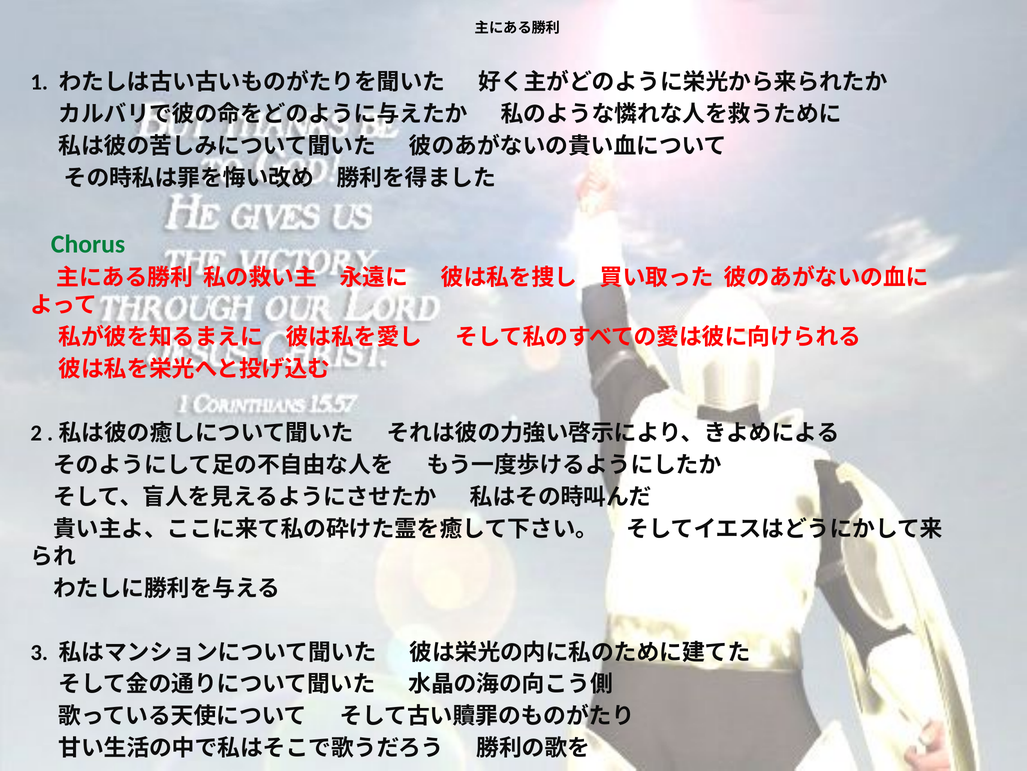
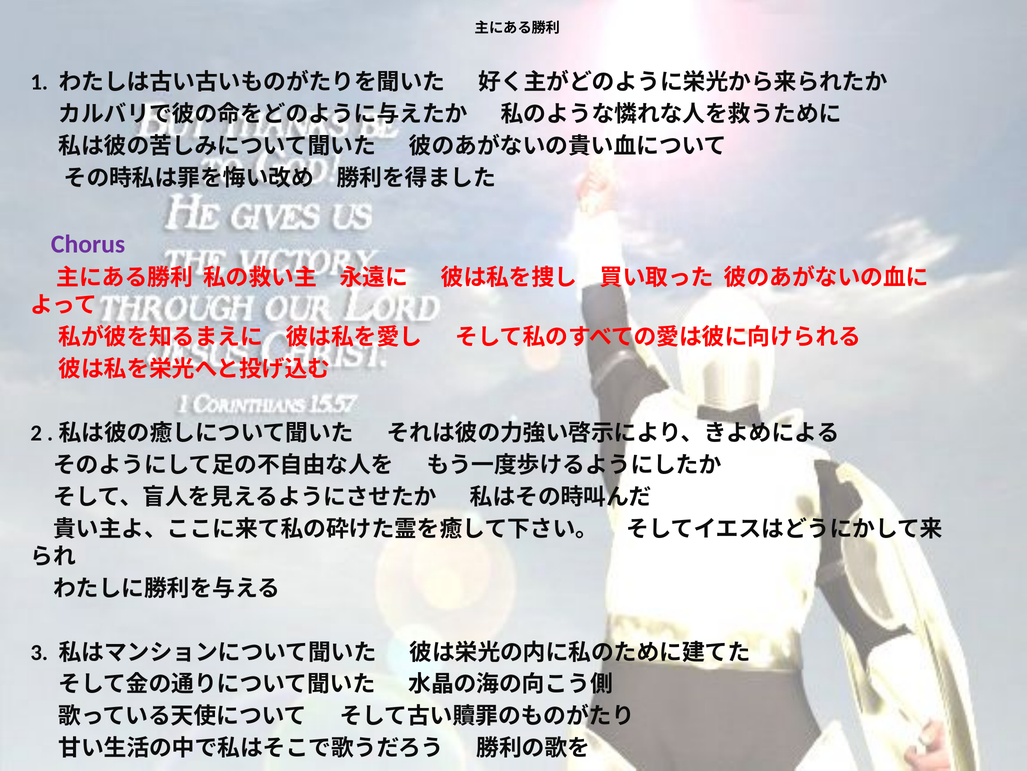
Chorus colour: green -> purple (88, 244)
